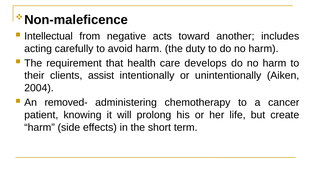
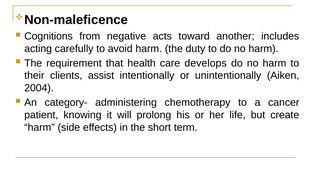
Intellectual: Intellectual -> Cognitions (49, 36)
removed-: removed- -> category- (66, 103)
